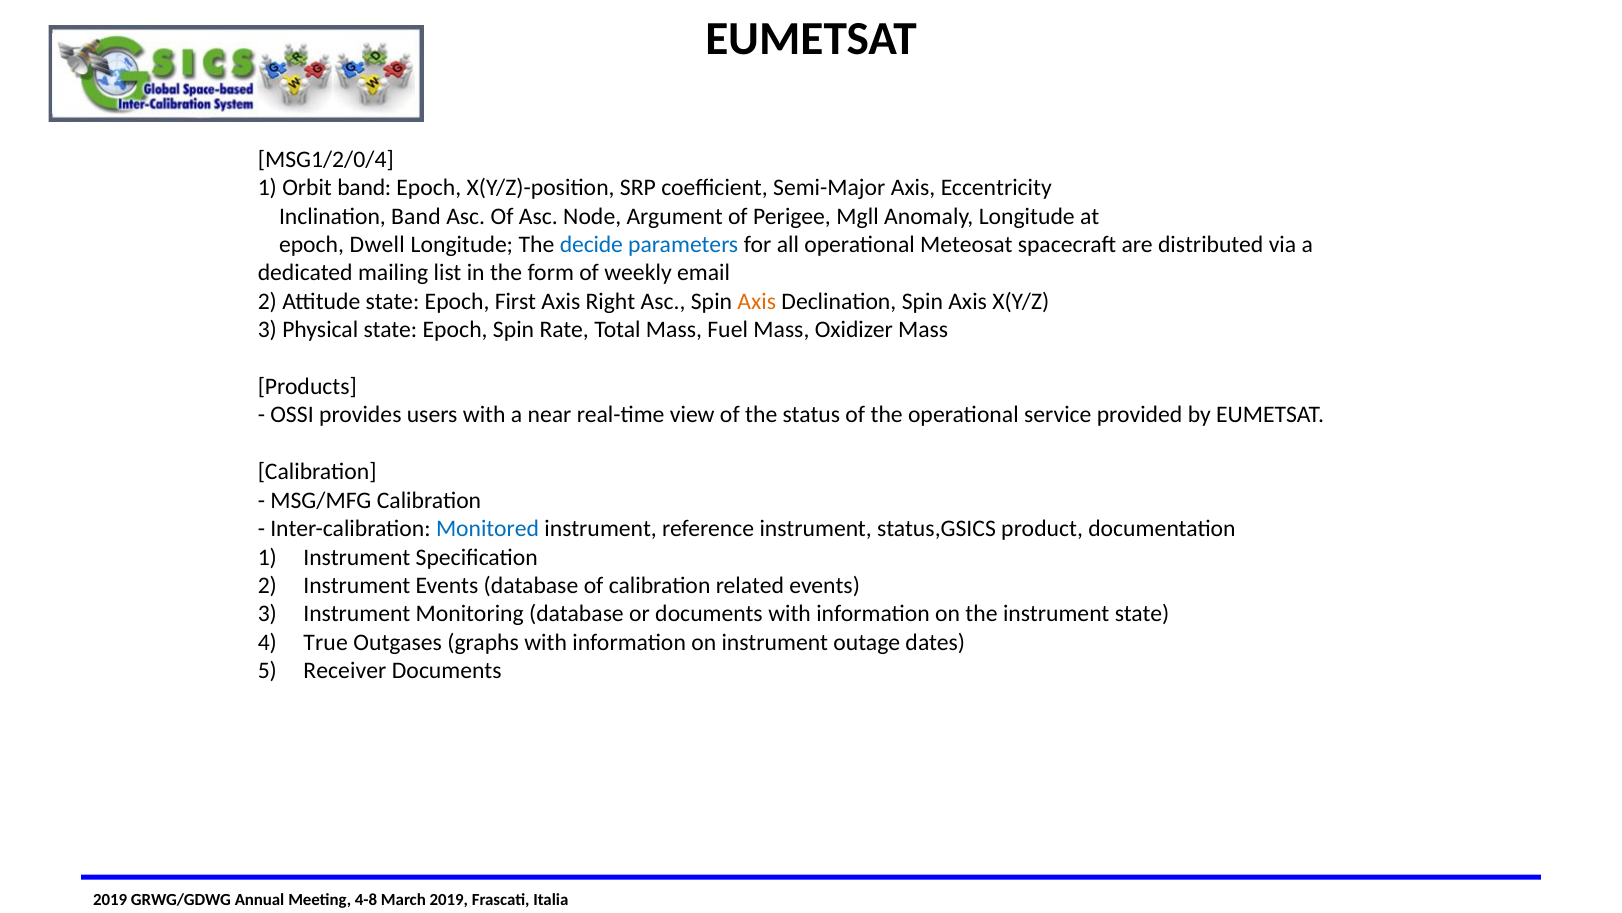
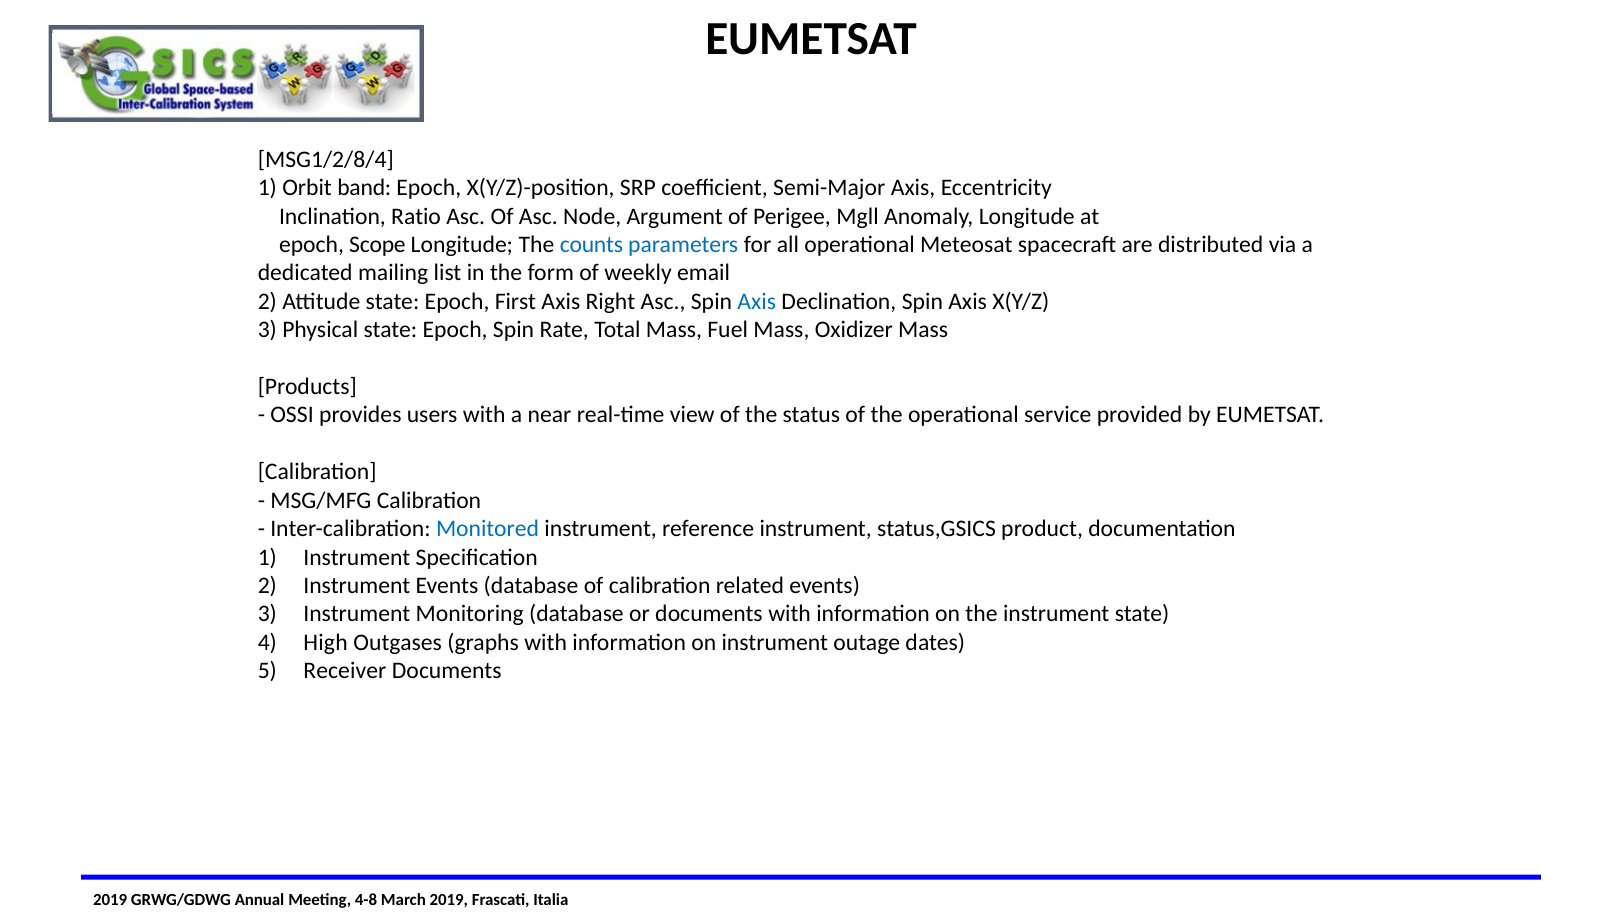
MSG1/2/0/4: MSG1/2/0/4 -> MSG1/2/8/4 (326, 159)
Inclination Band: Band -> Ratio (416, 216)
Dwell: Dwell -> Scope (377, 244)
decide: decide -> counts (591, 244)
Axis colour: orange -> blue (757, 301)
True: True -> High (326, 642)
